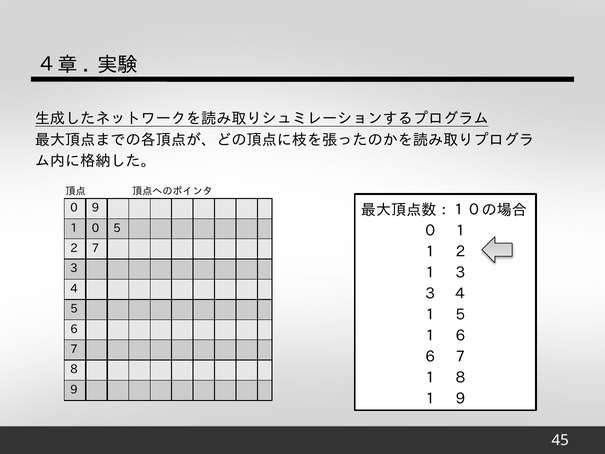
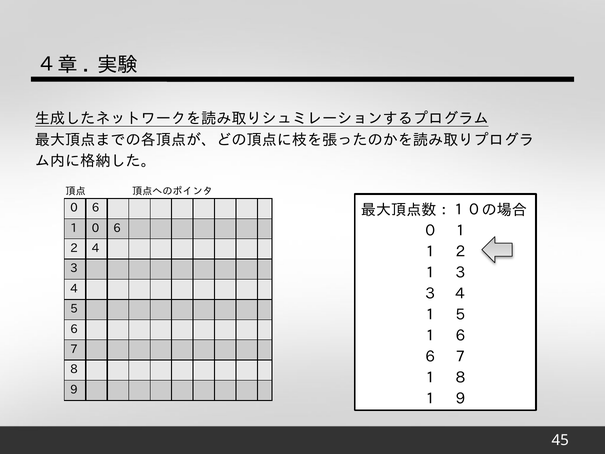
9: 9 -> 6 (95, 208)
1 0 5: 5 -> 6 (117, 228)
2 7: 7 -> 4 (95, 248)
